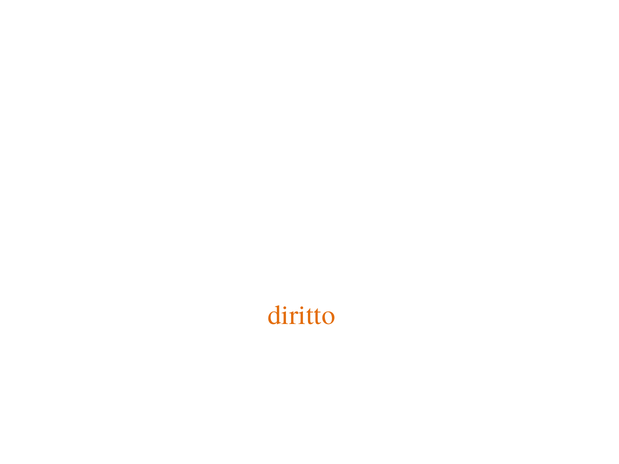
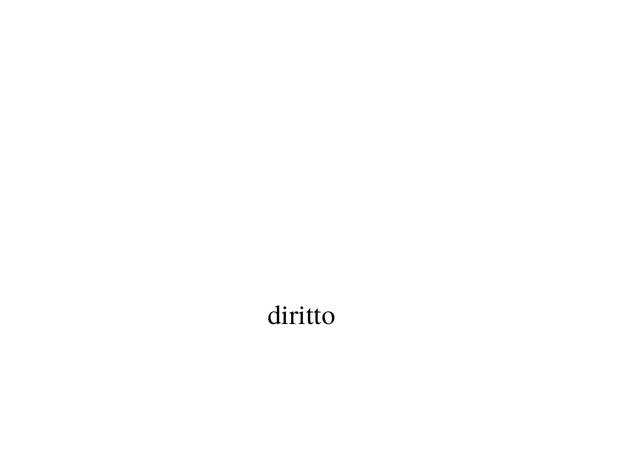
diritto colour: orange -> black (301, 315)
